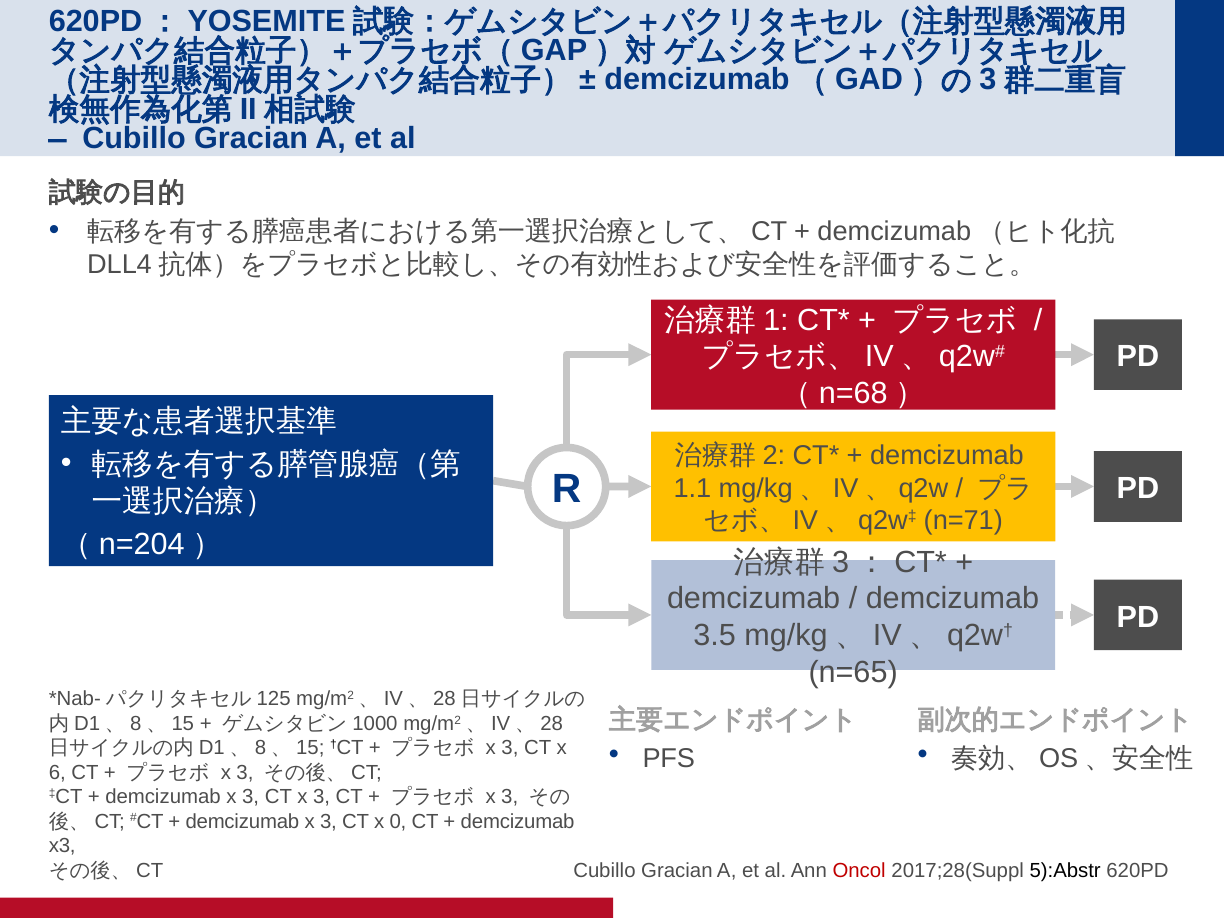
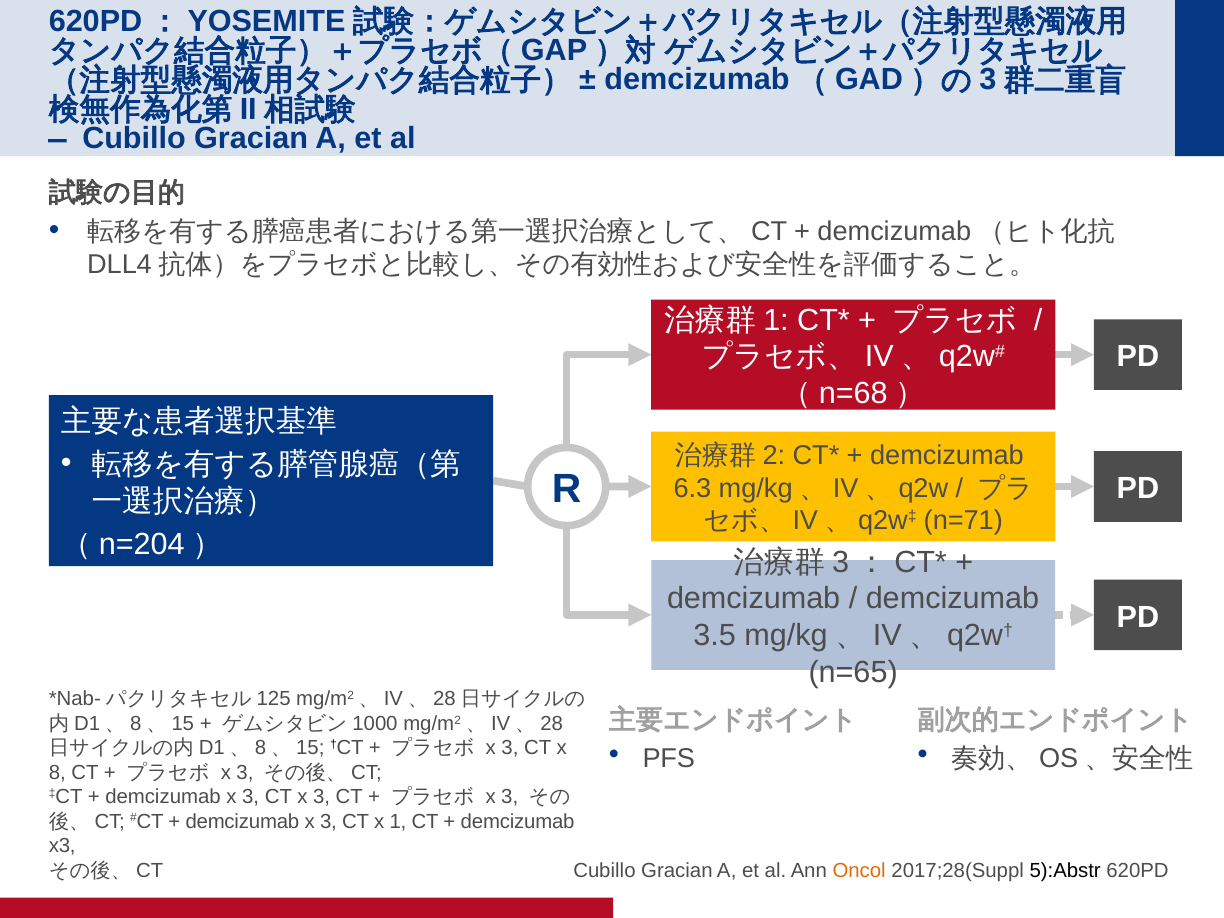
1.1: 1.1 -> 6.3 (692, 488)
6: 6 -> 8 (57, 772)
0: 0 -> 1 (398, 821)
Oncol colour: red -> orange (859, 870)
